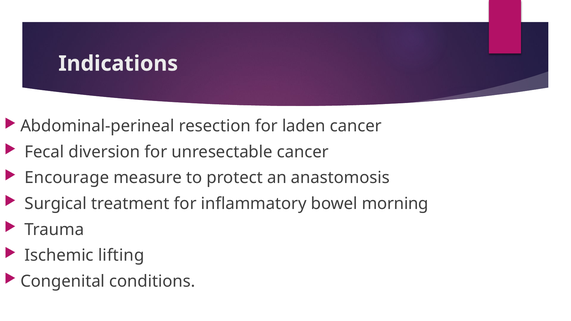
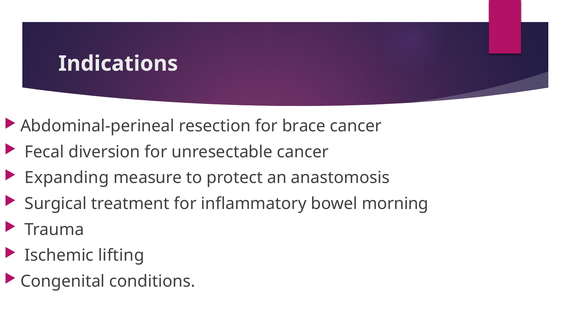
laden: laden -> brace (304, 126)
Encourage: Encourage -> Expanding (67, 178)
